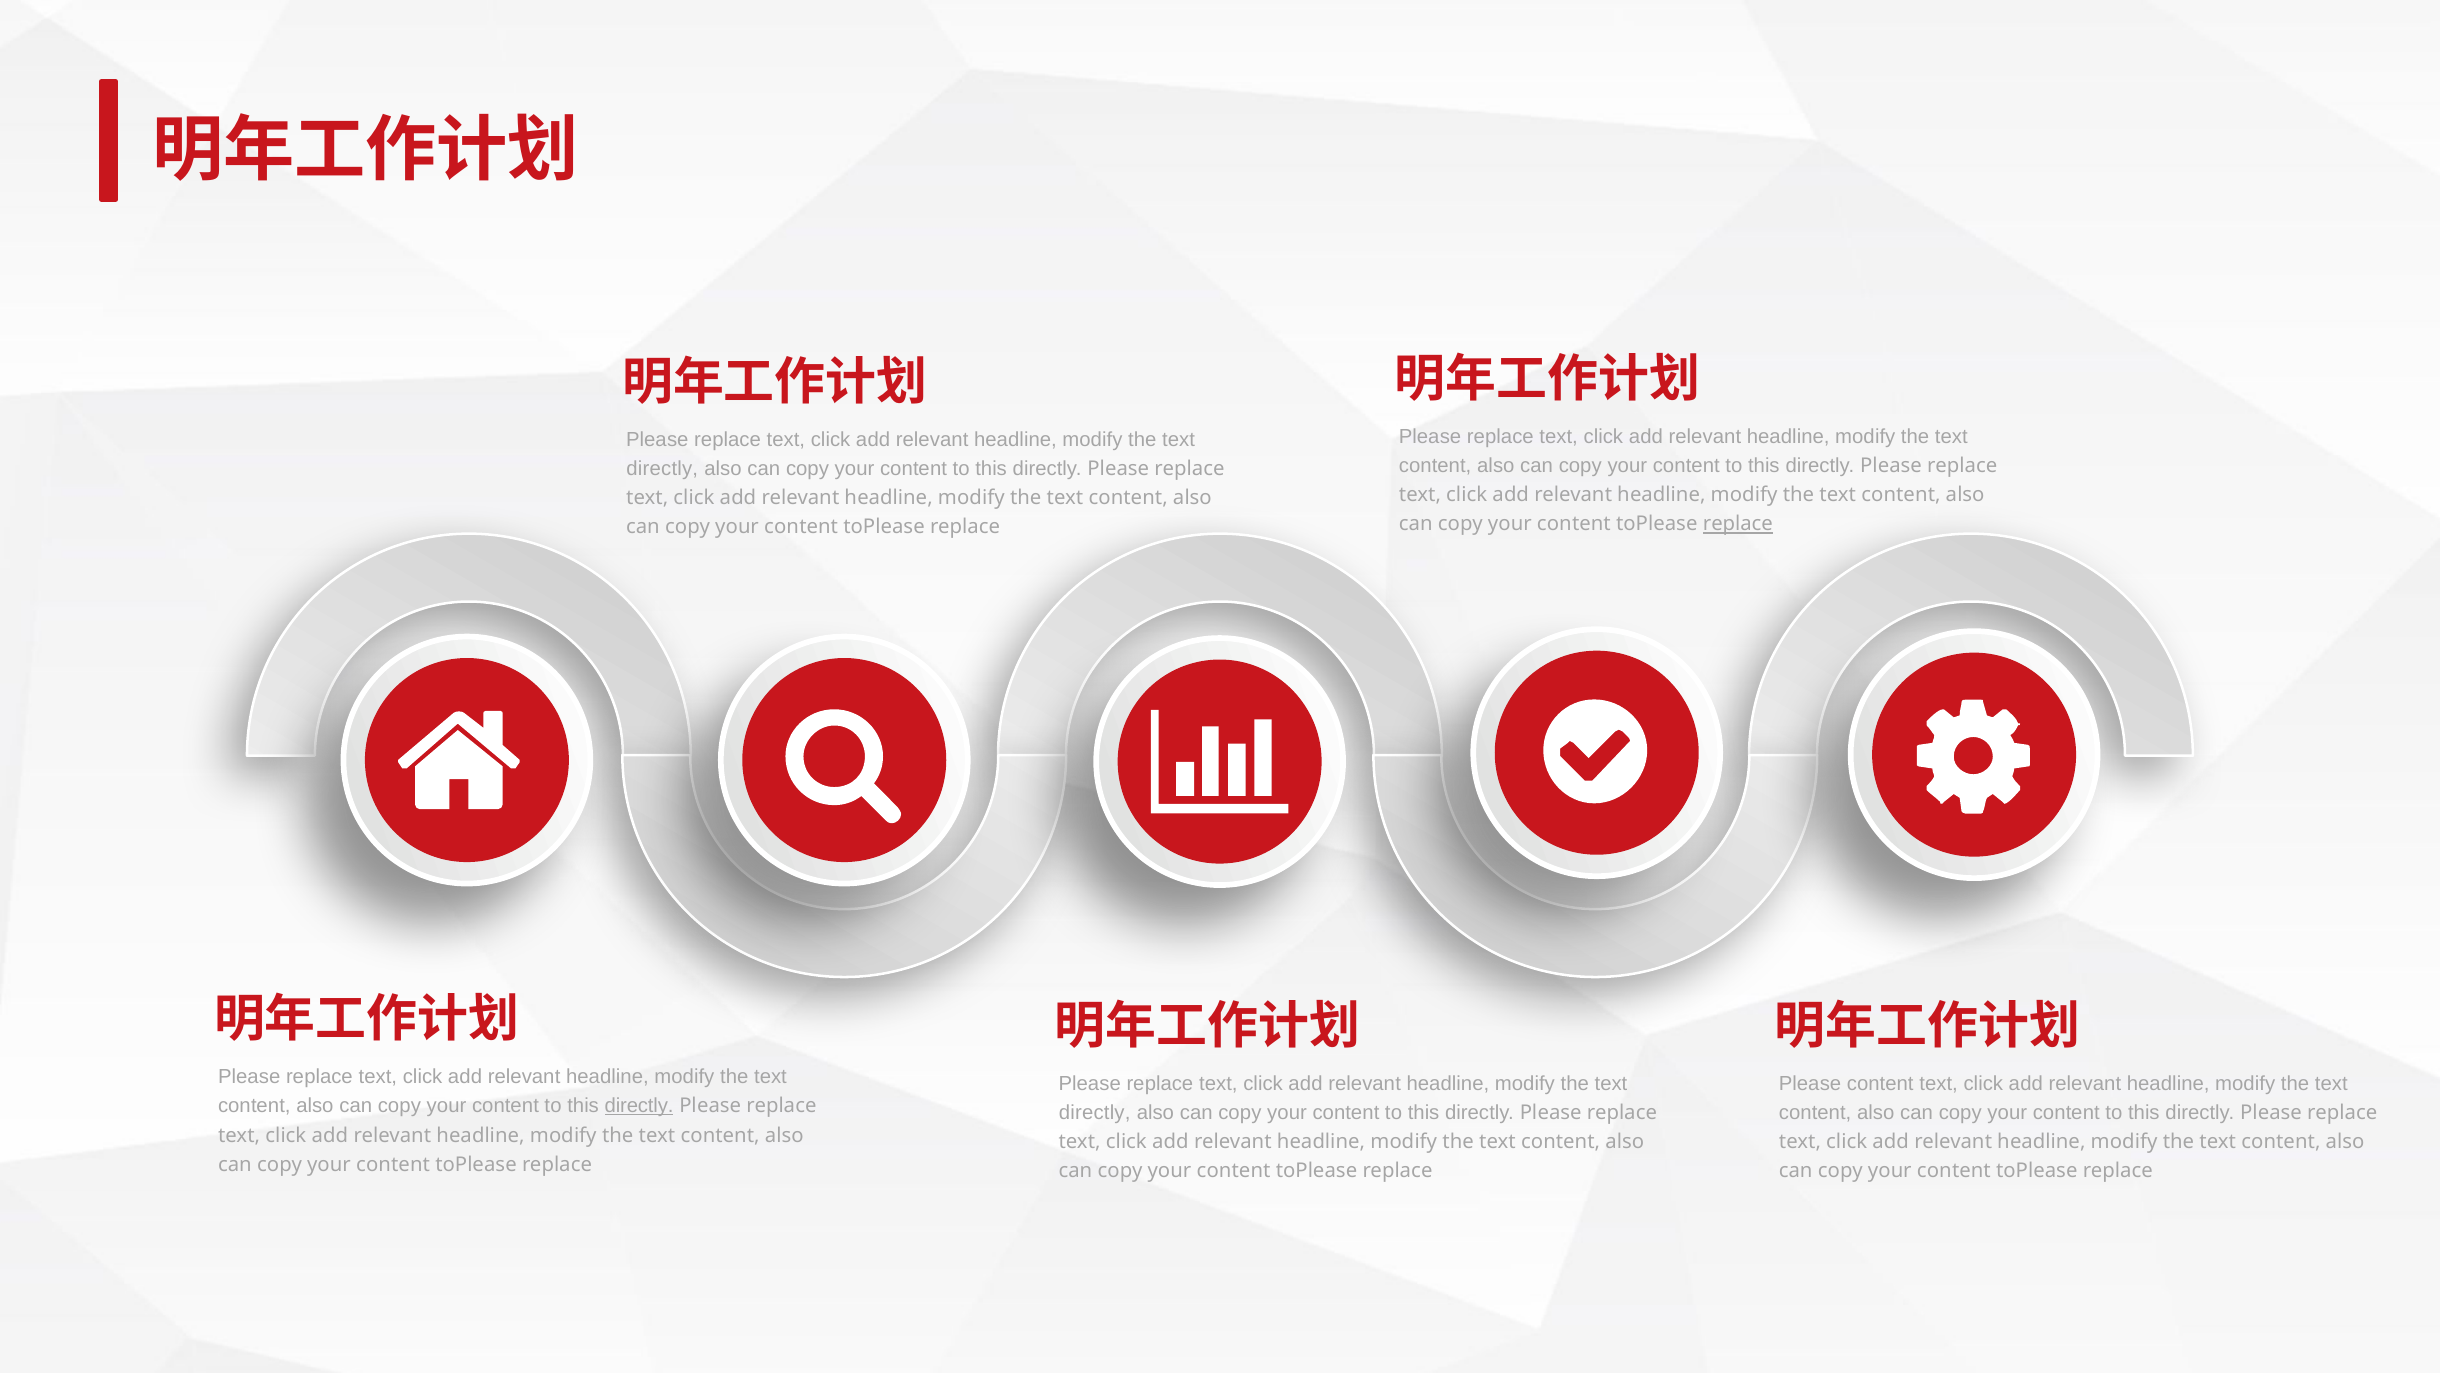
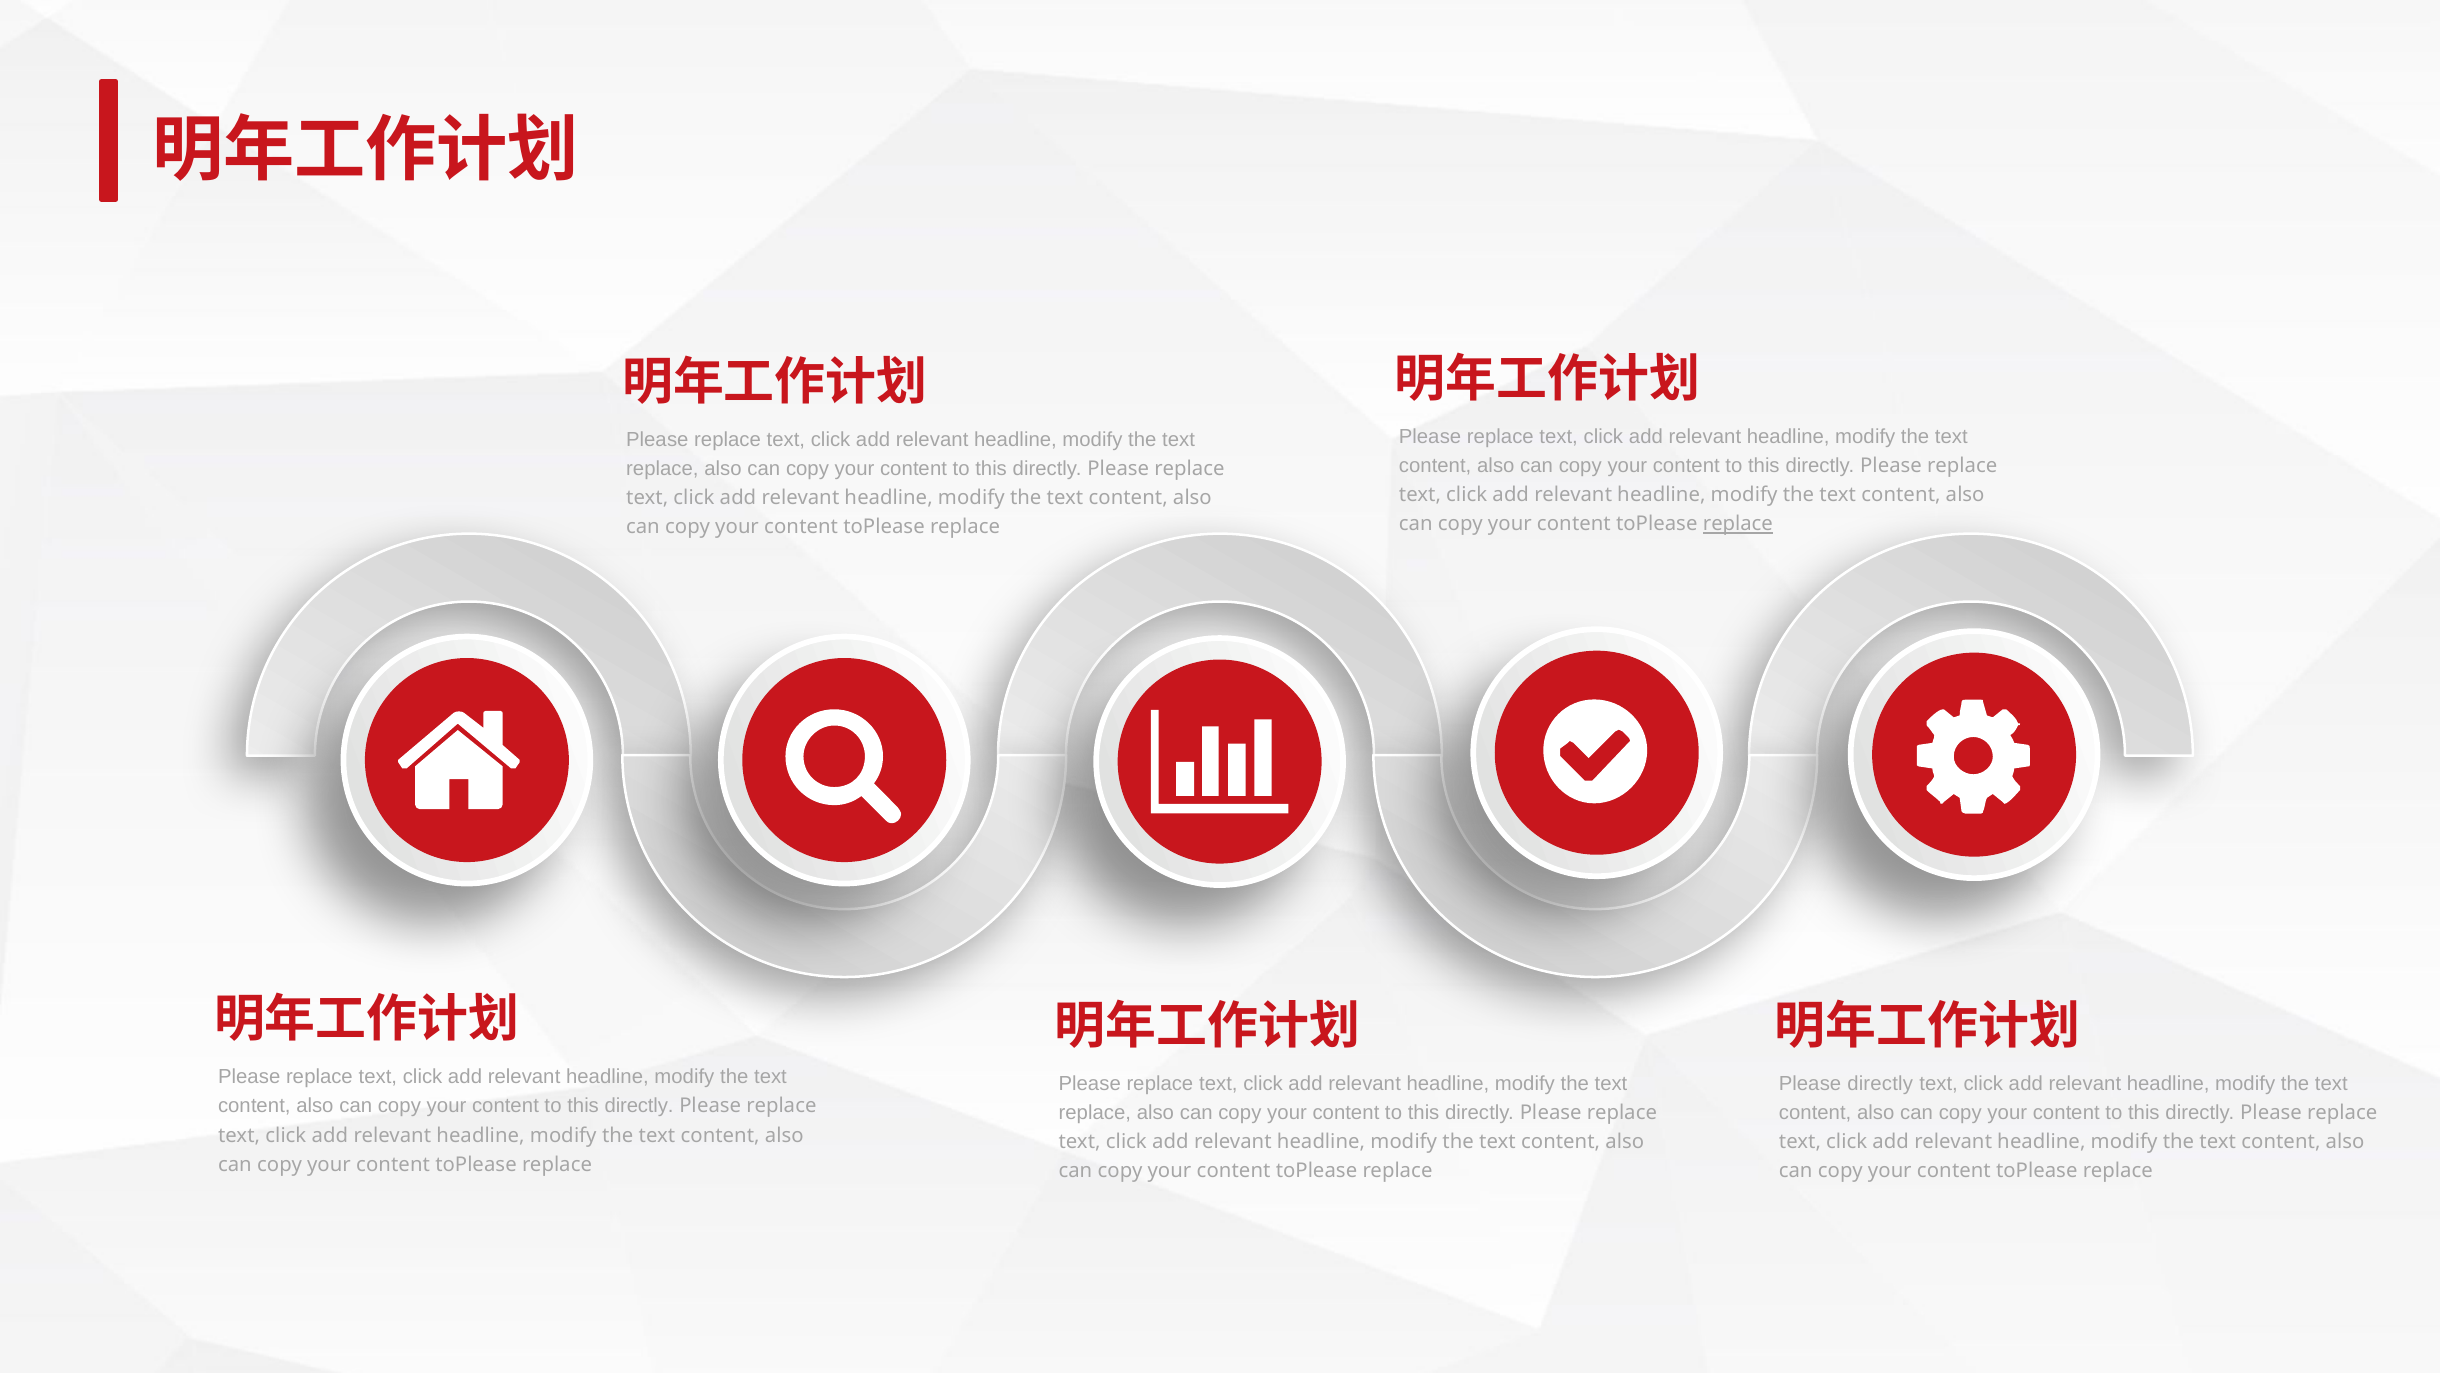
directly: directly -> replace (662, 468)
Please content: content -> directly (1880, 1083)
directly underline: present -> none (639, 1106)
directly: directly -> replace (1095, 1112)
